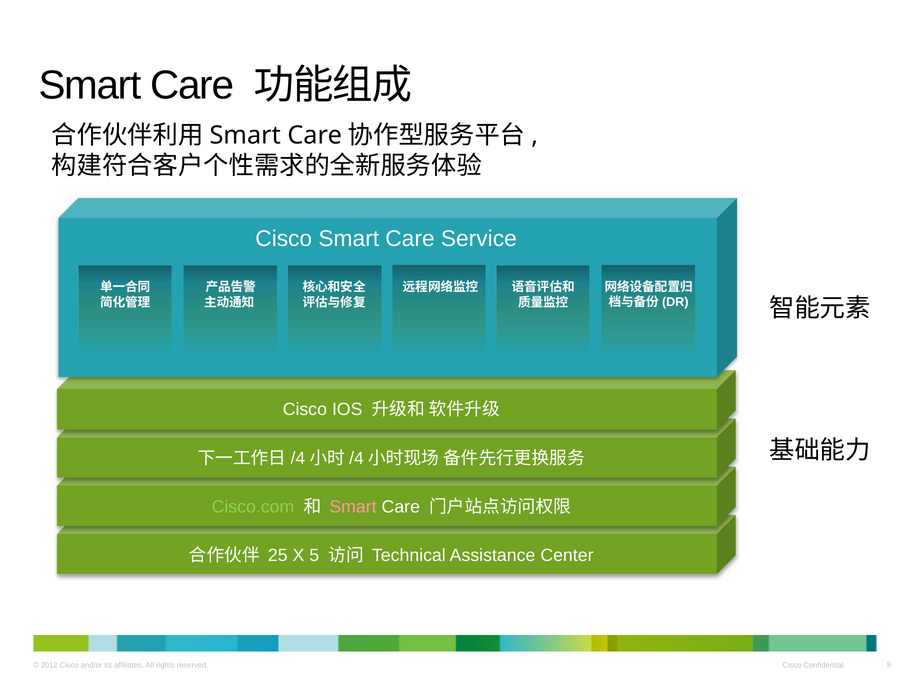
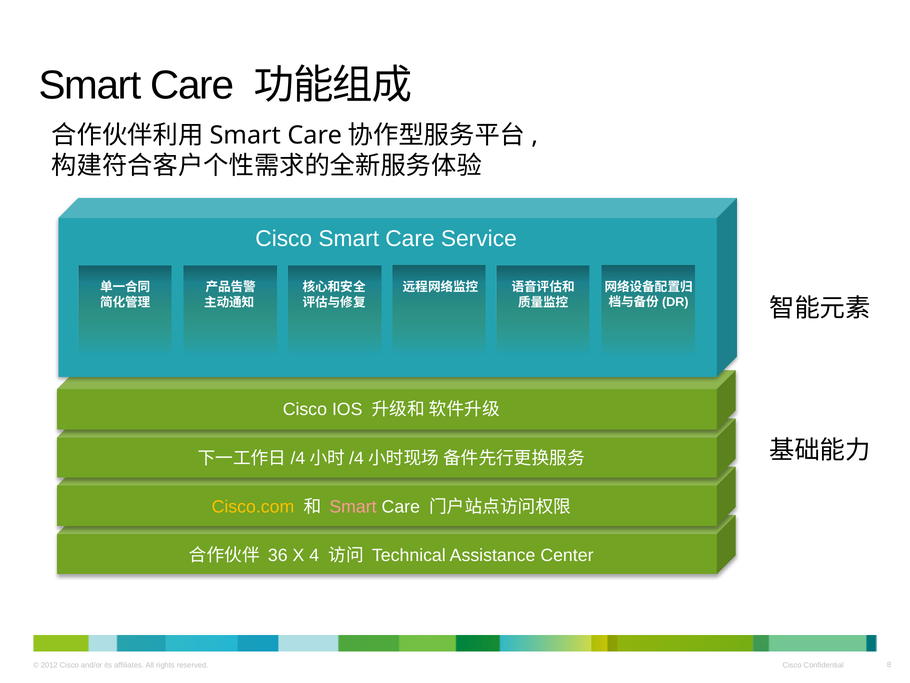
Cisco.com colour: light green -> yellow (253, 507)
25: 25 -> 36 (278, 555)
5: 5 -> 4 (314, 555)
